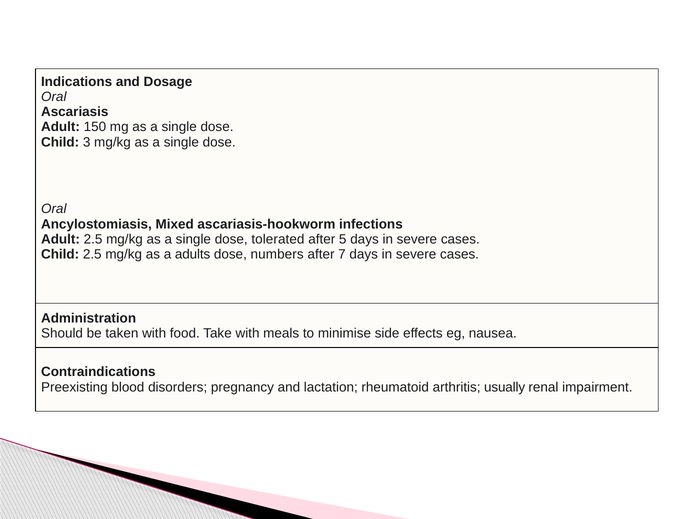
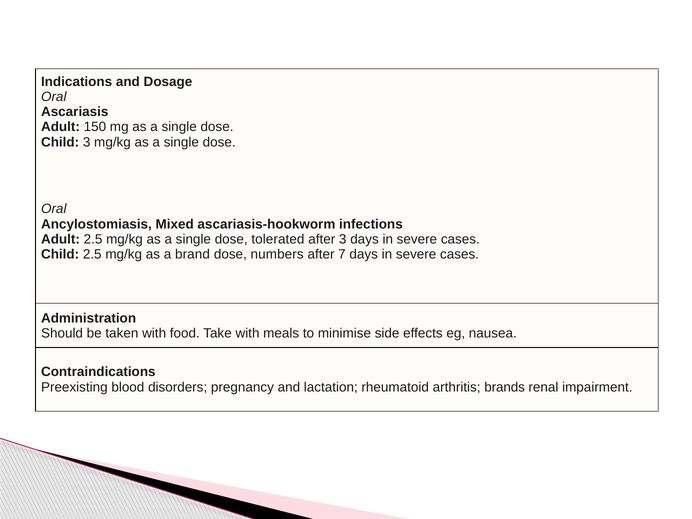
after 5: 5 -> 3 (343, 239)
adults: adults -> brand (192, 254)
usually: usually -> brands (505, 387)
